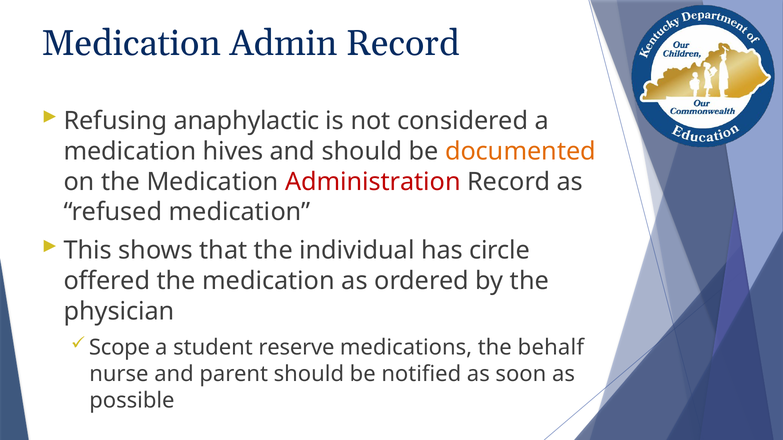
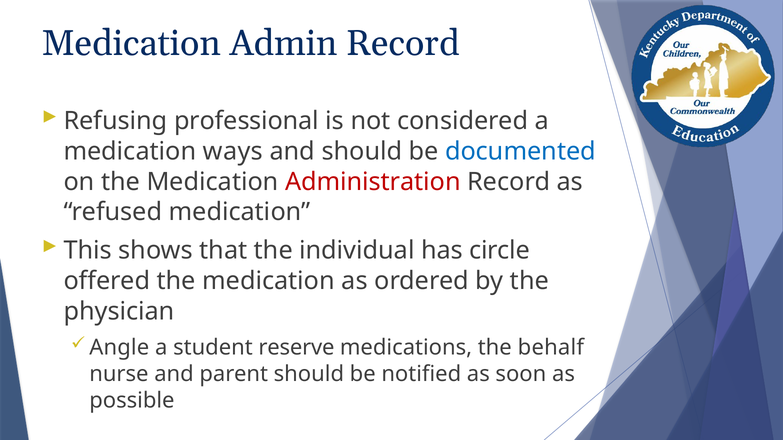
anaphylactic: anaphylactic -> professional (247, 121)
hives: hives -> ways (233, 152)
documented colour: orange -> blue (521, 152)
Scope: Scope -> Angle (119, 348)
